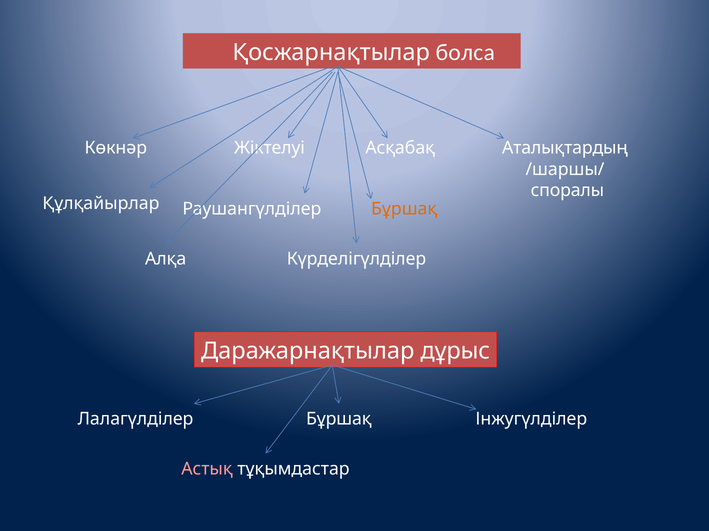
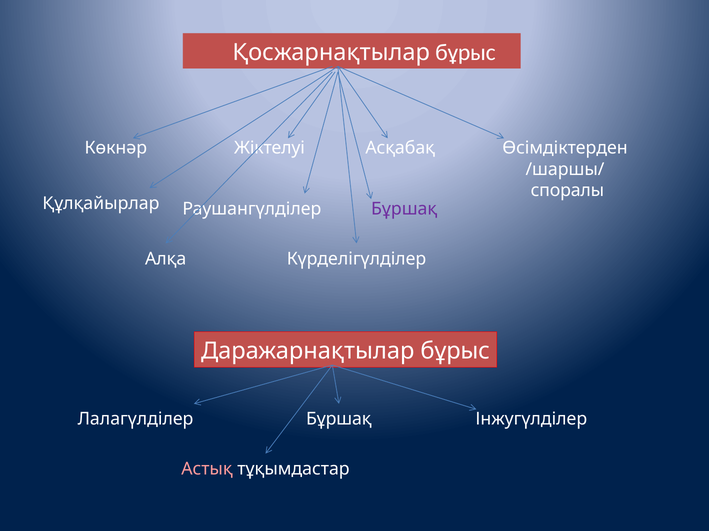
Қосжарнақтылар болса: болса -> бұрыс (465, 53)
Аталықтардың: Аталықтардың -> Өсімдіктерден (565, 148)
Бұршақ colour: orange -> purple (404, 209)
Даражарнақтылар дұрыс: дұрыс -> бұрыс (455, 352)
